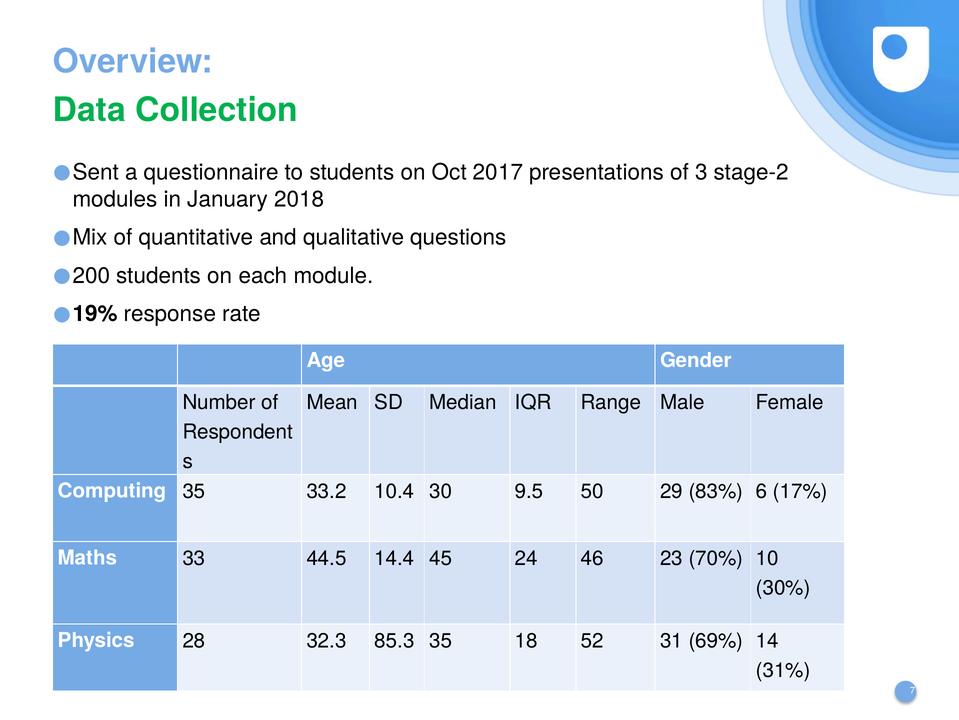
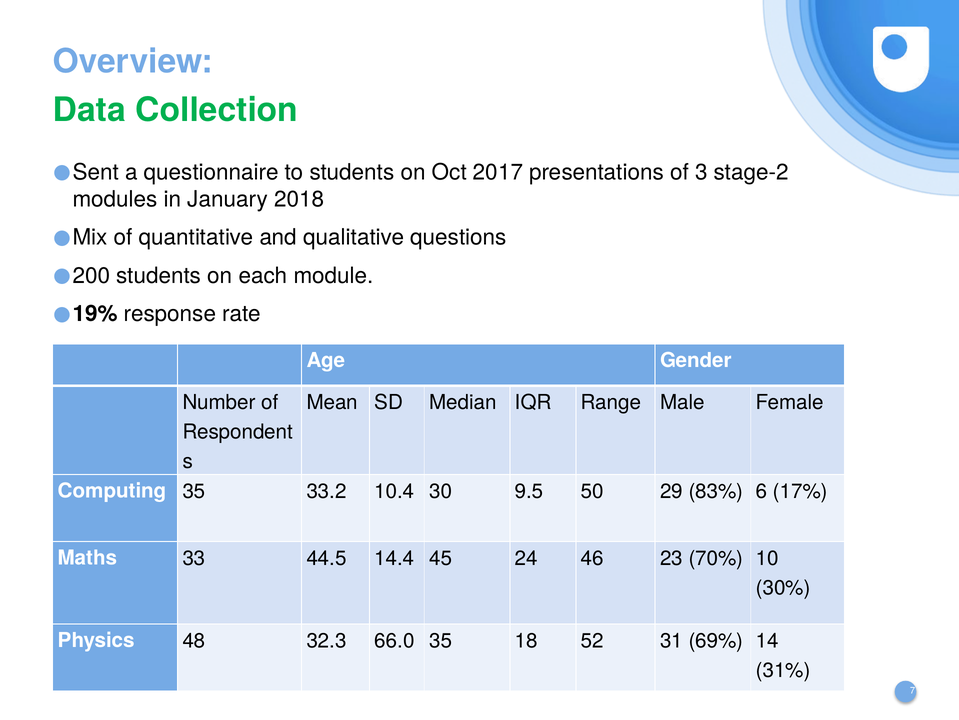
28: 28 -> 48 (194, 640)
85.3: 85.3 -> 66.0 (394, 640)
